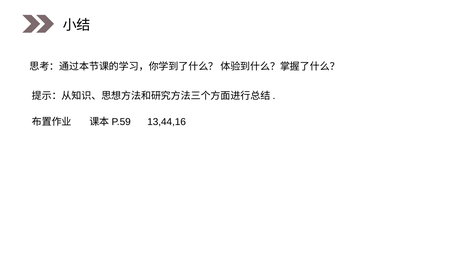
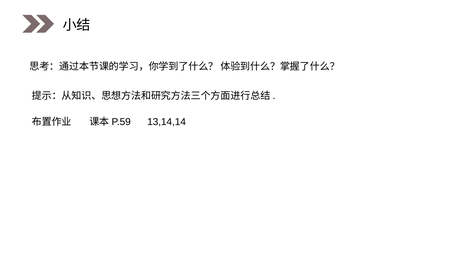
13,44,16: 13,44,16 -> 13,14,14 (167, 122)
